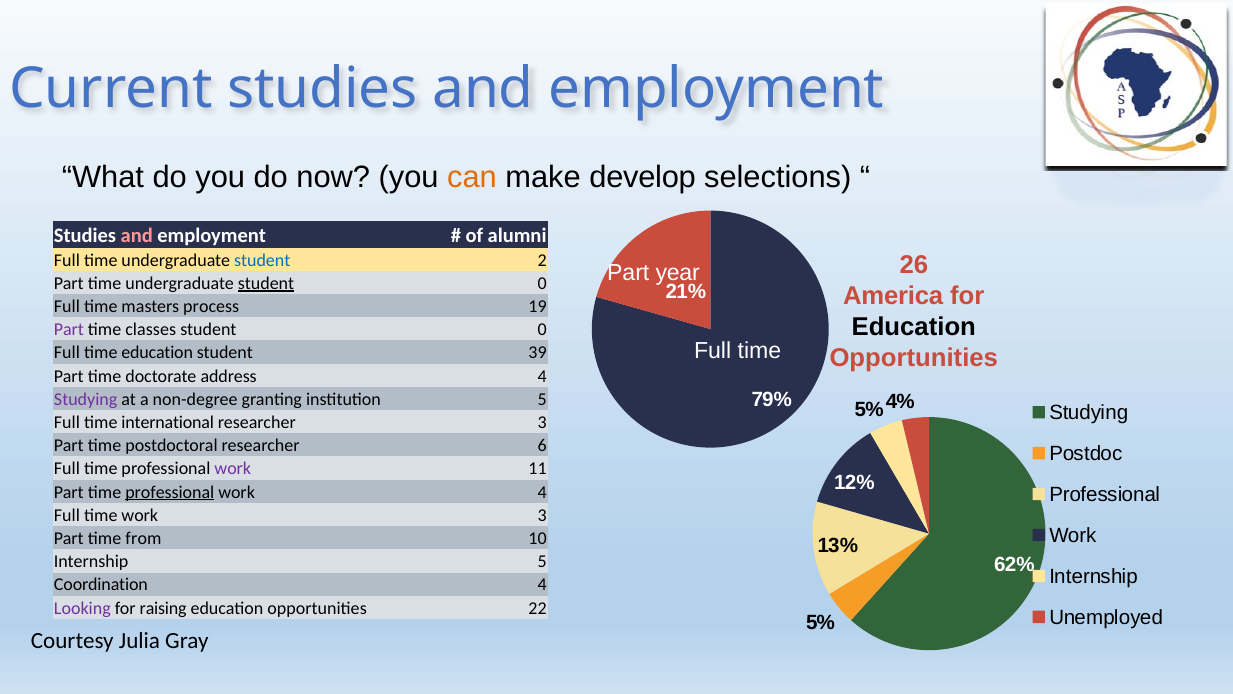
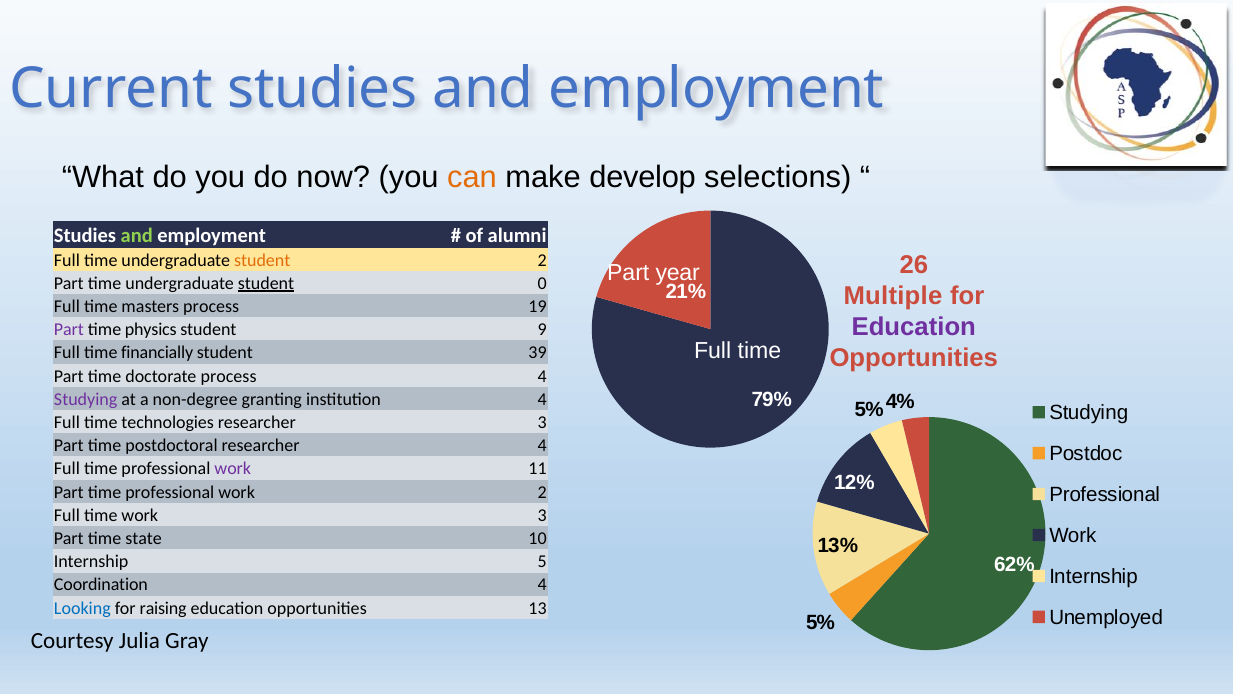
and colour: pink -> light green (137, 235)
student colour: blue -> orange (262, 260)
America: America -> Multiple (893, 296)
Education colour: black -> purple (914, 327)
classes: classes -> physics (151, 329)
0: 0 -> 9 (542, 329)
time education: education -> financially (157, 353)
doctorate address: address -> process (229, 376)
institution 5: 5 -> 4 (542, 399)
international: international -> technologies (168, 422)
researcher 6: 6 -> 4 (542, 445)
professional underline: present -> none (170, 492)
work 4: 4 -> 2 (542, 492)
from: from -> state (144, 538)
Looking colour: purple -> blue (82, 608)
22: 22 -> 13 (538, 608)
